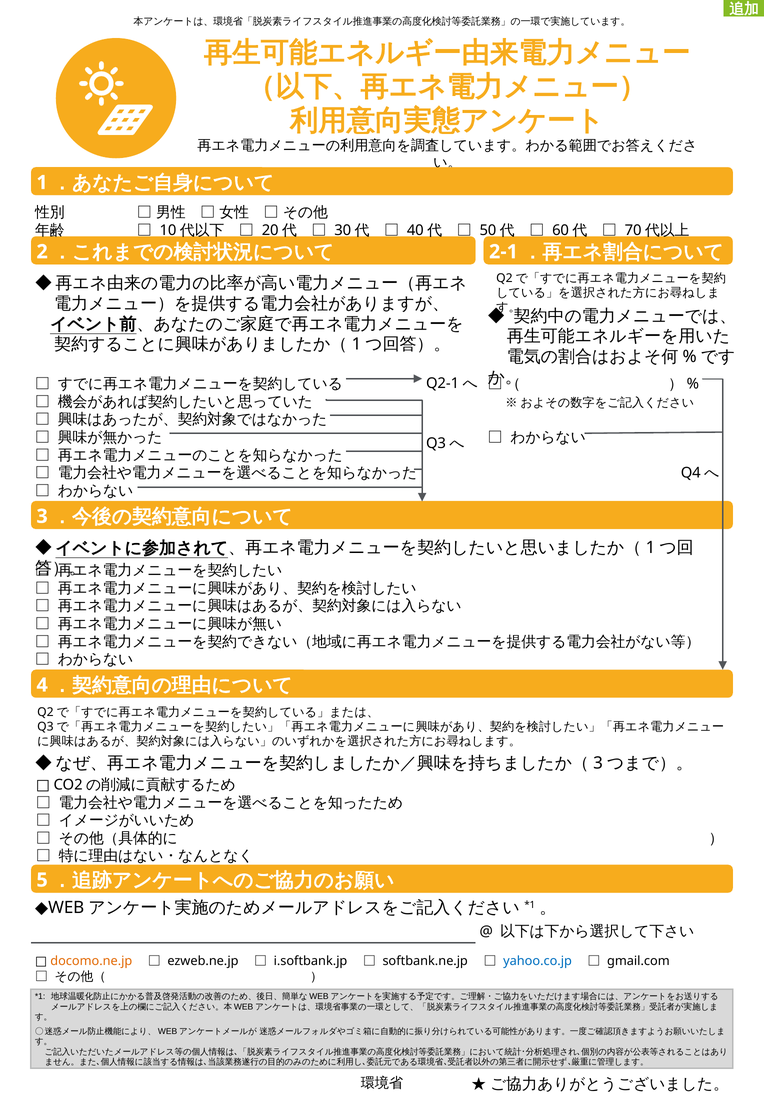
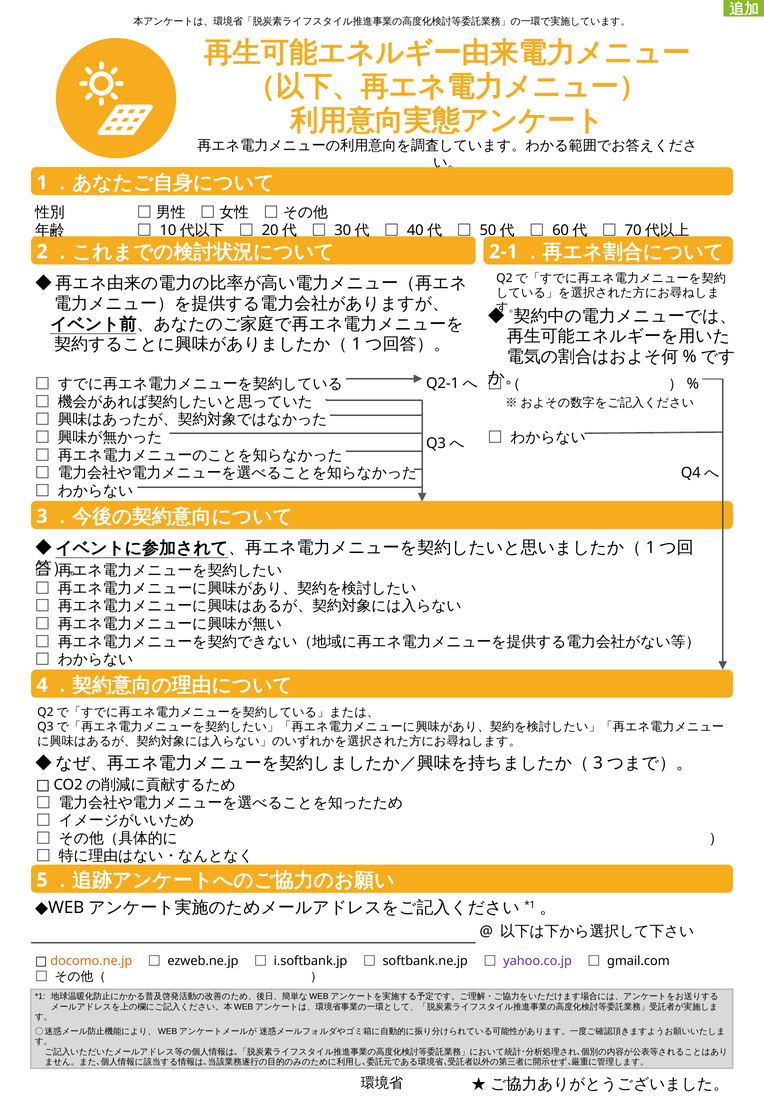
yahoo.co.jp colour: blue -> purple (538, 962)
